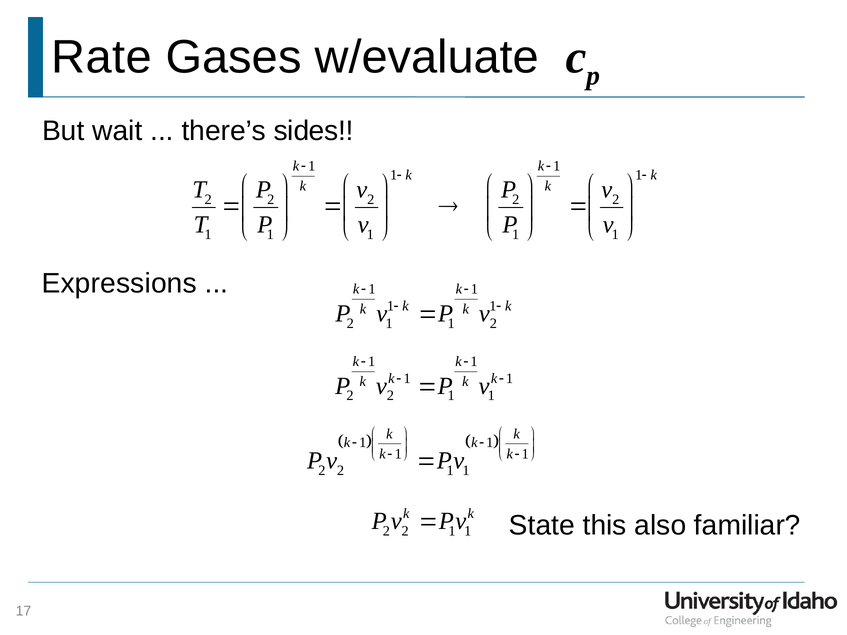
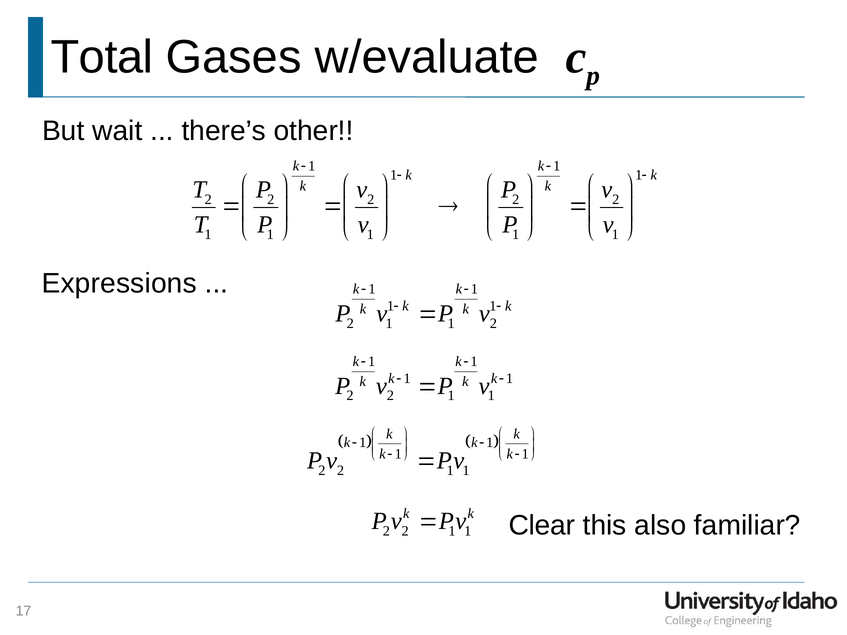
Rate: Rate -> Total (102, 57)
sides: sides -> other (314, 131)
State: State -> Clear (542, 526)
